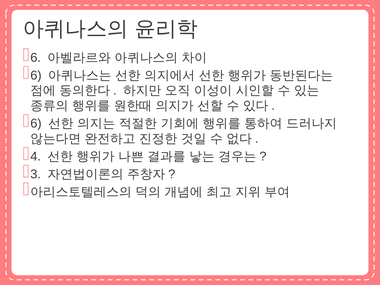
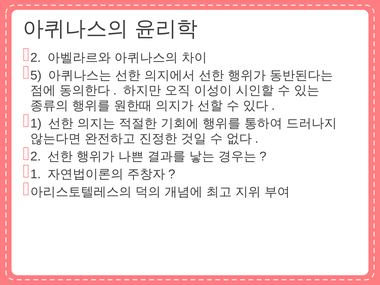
6: 6 -> 2 (36, 58)
6: 6 -> 5 (36, 75)
6: 6 -> 1 (36, 123)
4: 4 -> 2 (36, 156)
3: 3 -> 1 (36, 174)
